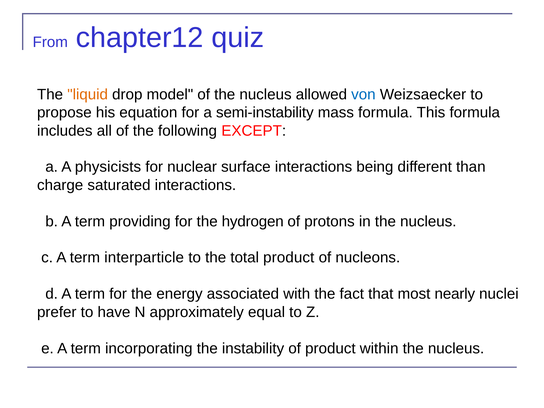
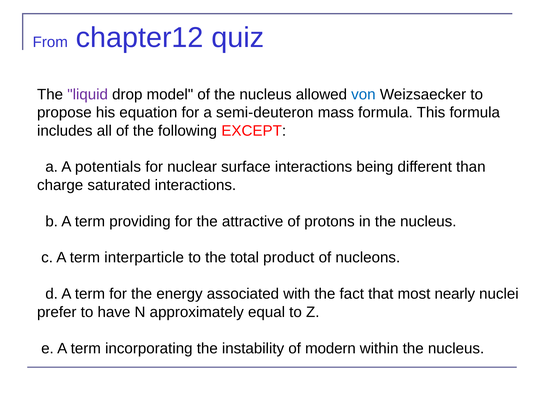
liquid colour: orange -> purple (88, 94)
semi-instability: semi-instability -> semi-deuteron (265, 113)
physicists: physicists -> potentials (108, 167)
hydrogen: hydrogen -> attractive (253, 221)
of product: product -> modern (330, 348)
